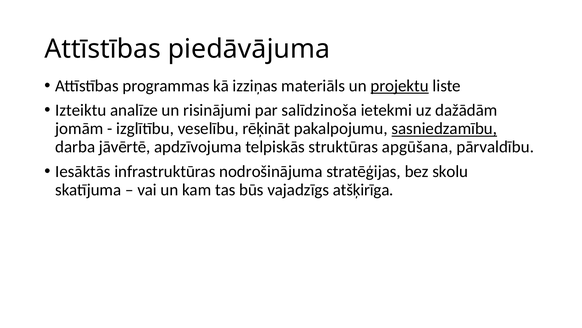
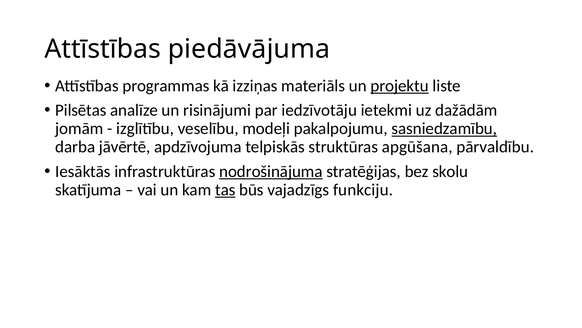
Izteiktu: Izteiktu -> Pilsētas (81, 110)
salīdzinoša: salīdzinoša -> iedzīvotāju (319, 110)
rēķināt: rēķināt -> modeļi (266, 128)
nodrošinājuma underline: none -> present (271, 171)
tas underline: none -> present (225, 189)
atšķirīga: atšķirīga -> funkciju (363, 189)
